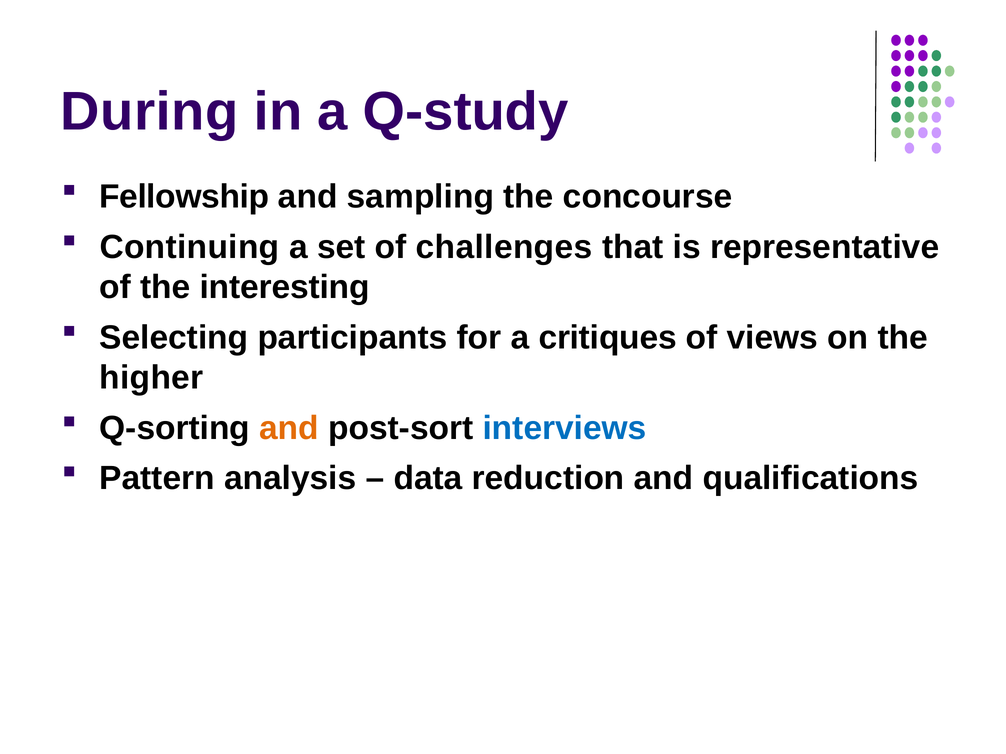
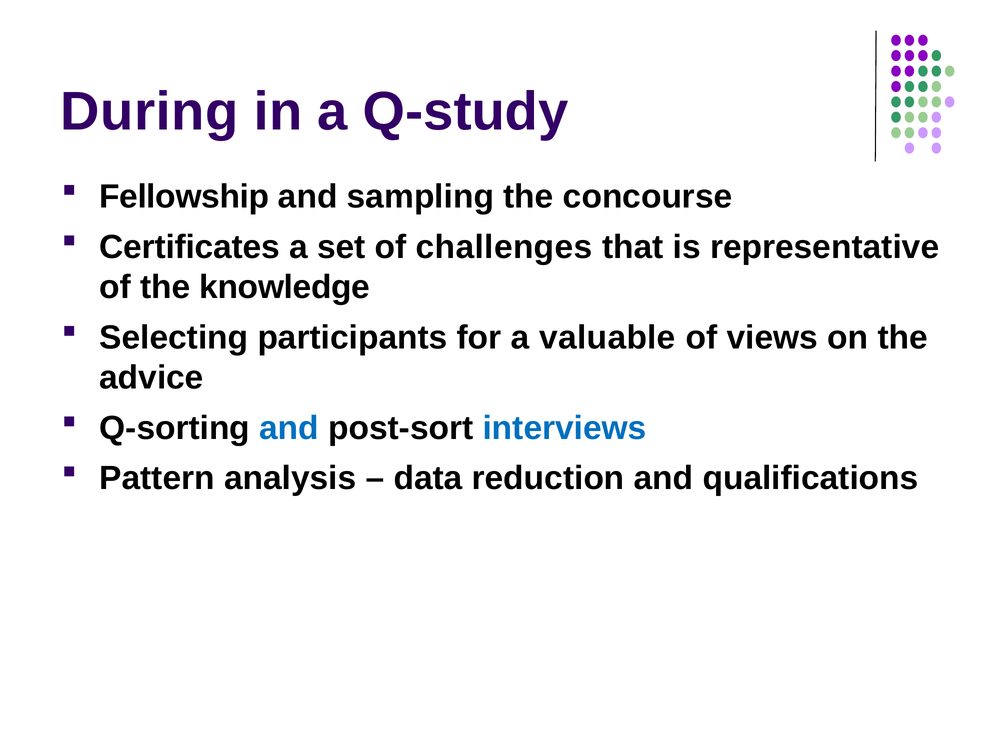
Continuing: Continuing -> Certificates (190, 247)
interesting: interesting -> knowledge (285, 287)
critiques: critiques -> valuable (607, 338)
higher: higher -> advice (151, 378)
and colour: orange -> blue (289, 428)
